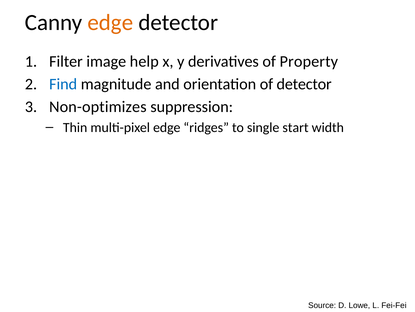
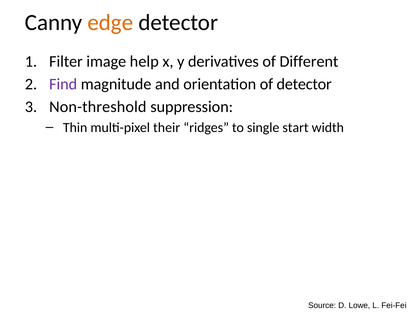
Property: Property -> Different (309, 61)
Find colour: blue -> purple (63, 84)
Non-optimizes: Non-optimizes -> Non-threshold (98, 107)
multi-pixel edge: edge -> their (167, 127)
